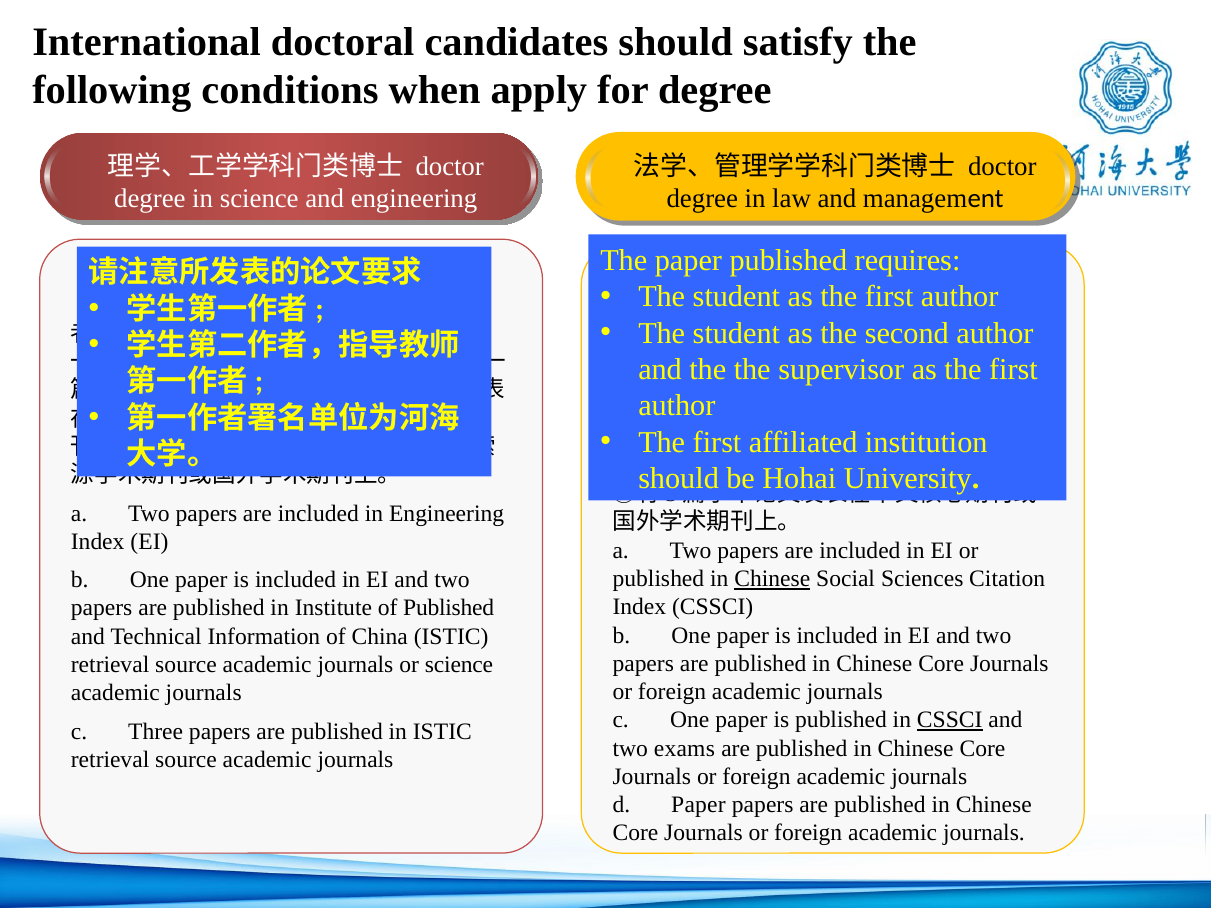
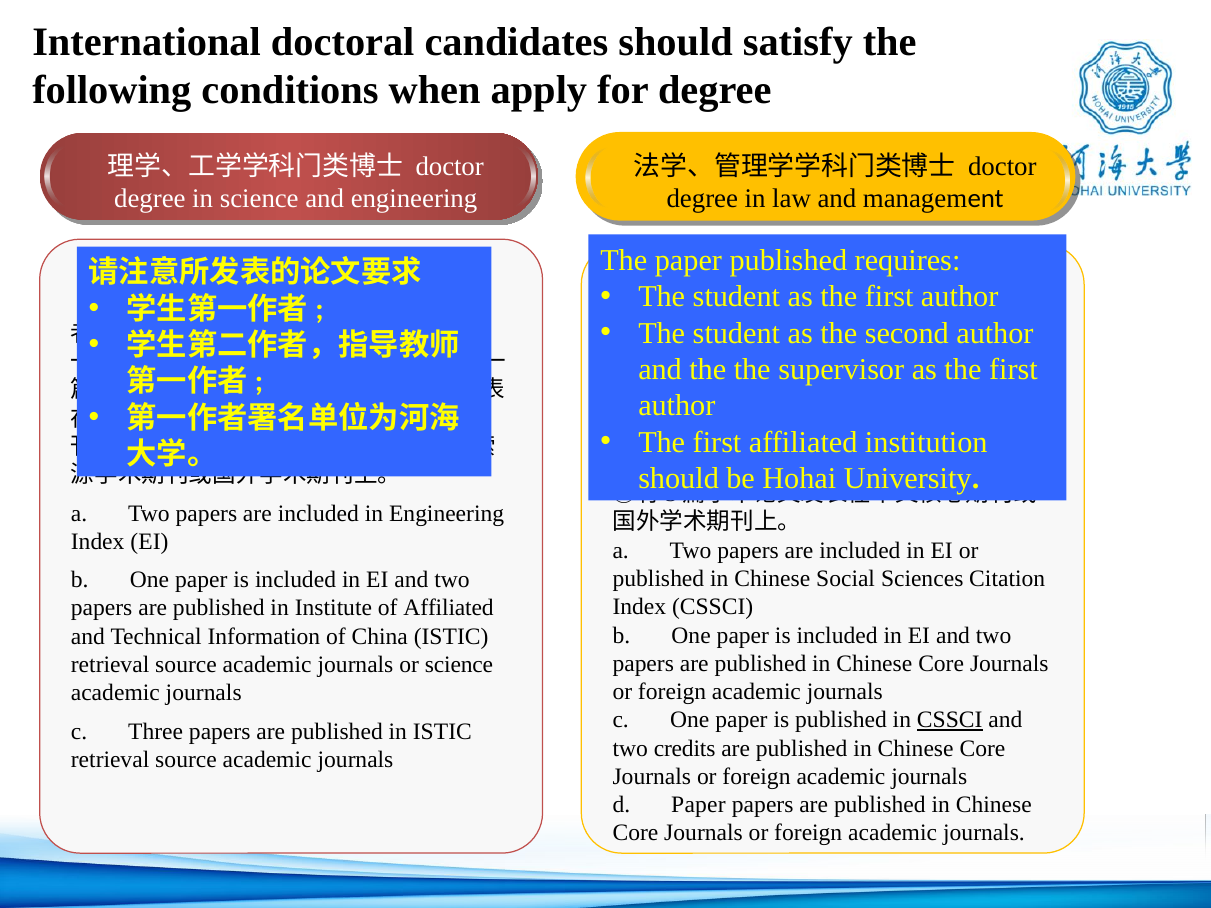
Chinese underline: present -> none (772, 579)
of Published: Published -> Affiliated (449, 608)
exams: exams -> credits (685, 749)
